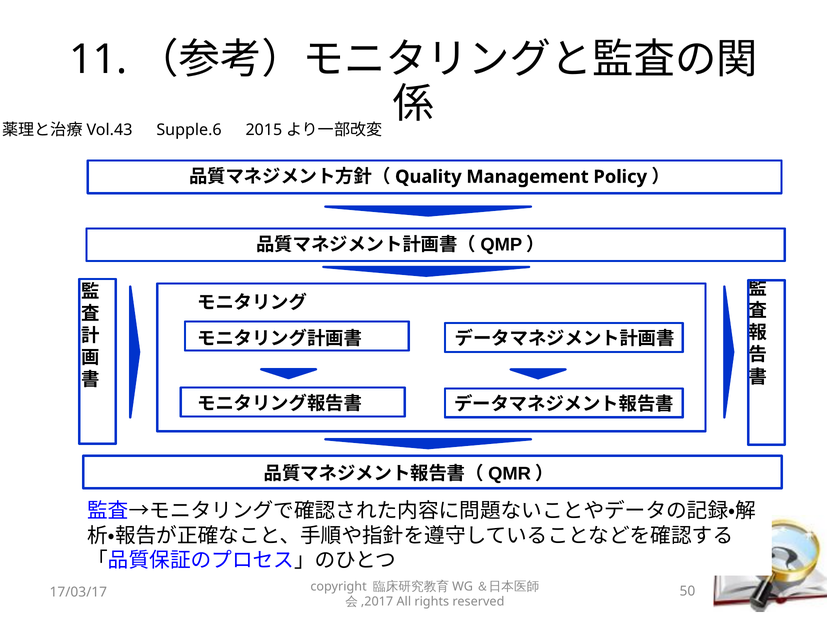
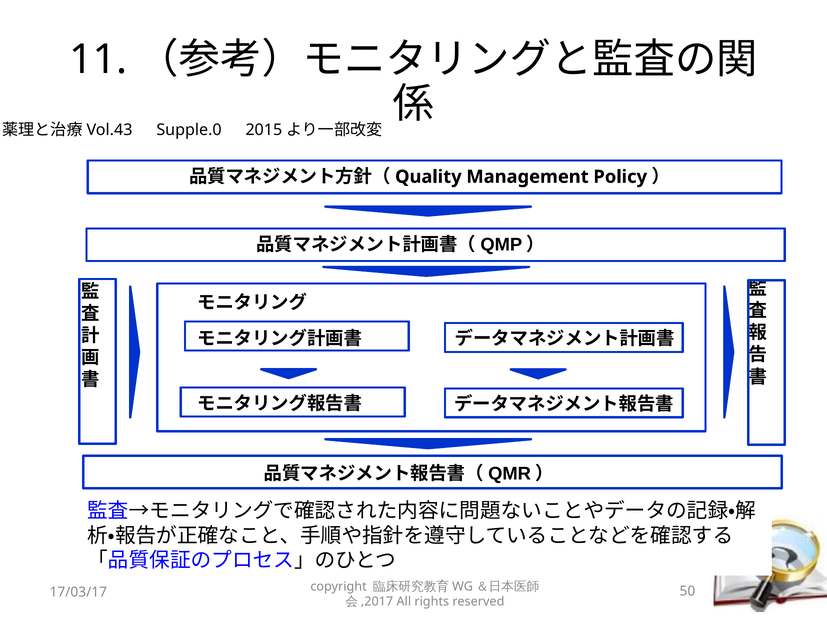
Supple.6: Supple.6 -> Supple.0 (189, 130)
